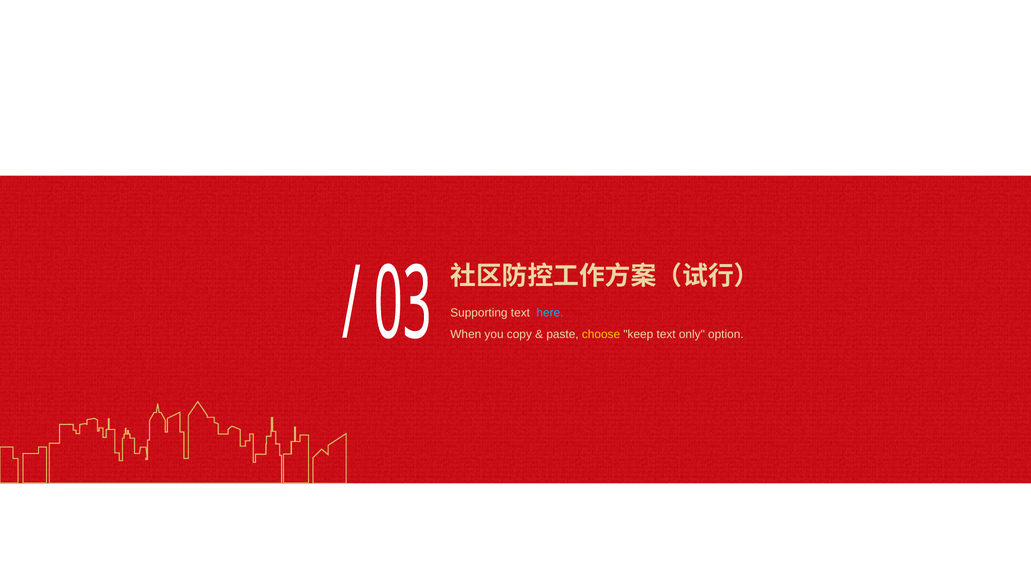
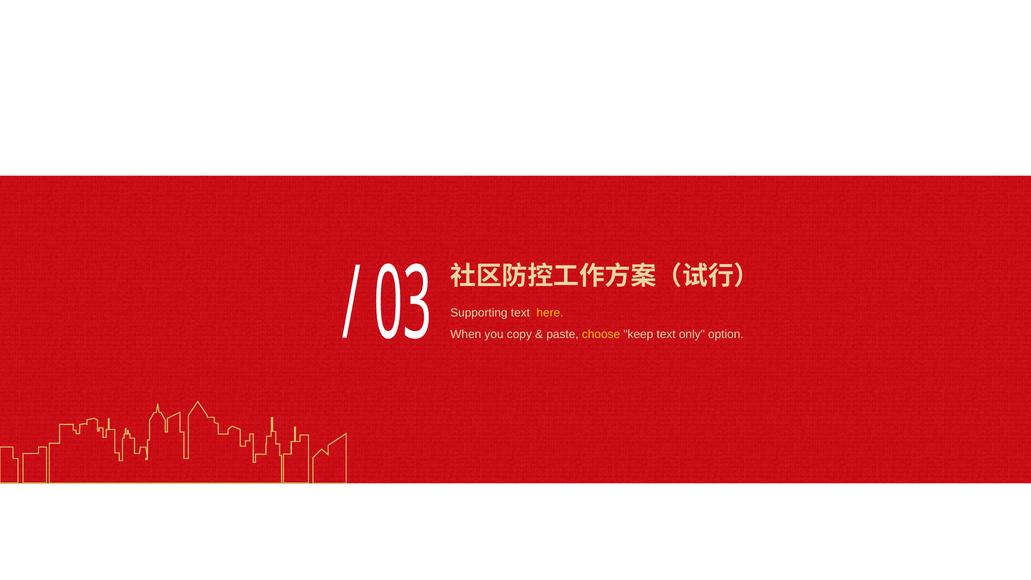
here colour: light blue -> yellow (550, 313)
